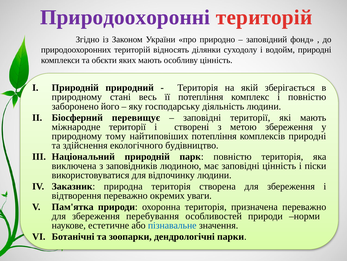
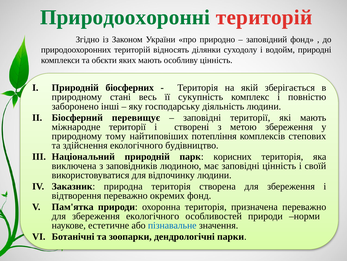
Природоохоронні colour: purple -> green (125, 17)
природний: природний -> біосферних (130, 88)
її потепління: потепління -> сукупність (201, 97)
його: його -> інші (110, 106)
комплексів природні: природні -> степових (307, 136)
парк повністю: повністю -> корисних (233, 156)
піски: піски -> своїй (315, 165)
окремих уваги: уваги -> фонд (199, 195)
збереження перебування: перебування -> екологічного (153, 216)
